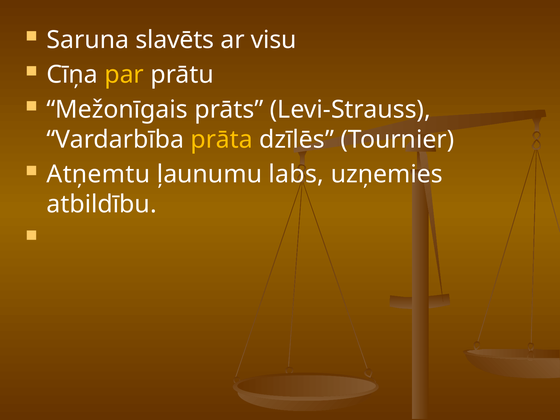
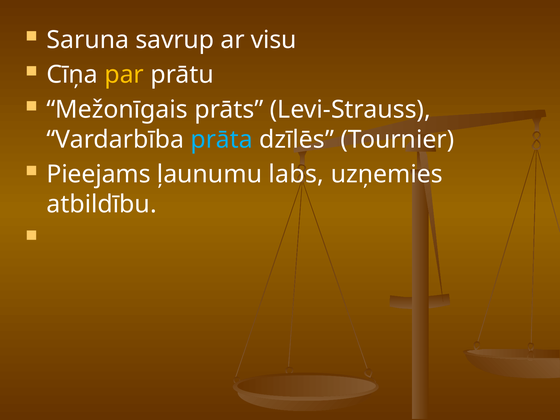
slavēts: slavēts -> savrup (175, 40)
prāta colour: yellow -> light blue (222, 139)
Atņemtu: Atņemtu -> Pieejams (99, 174)
